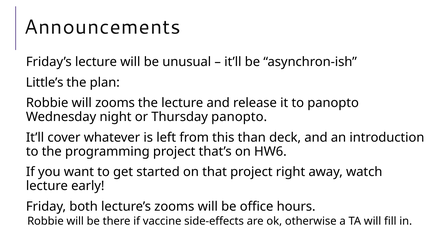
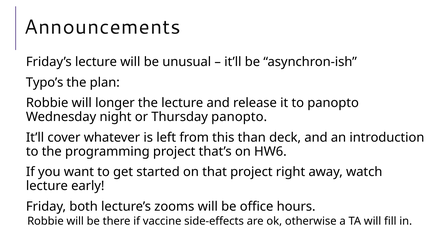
Little’s: Little’s -> Typo’s (45, 82)
will zooms: zooms -> longer (115, 103)
